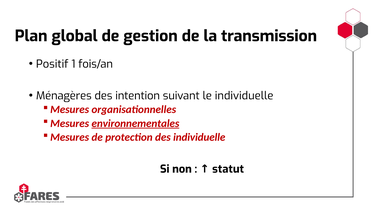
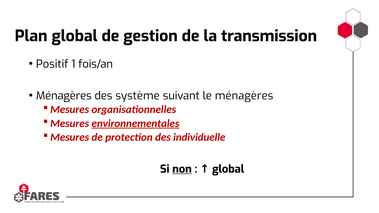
intention: intention -> système (138, 96)
le individuelle: individuelle -> ménagères (244, 96)
non underline: none -> present (182, 169)
statut: statut -> global (228, 169)
